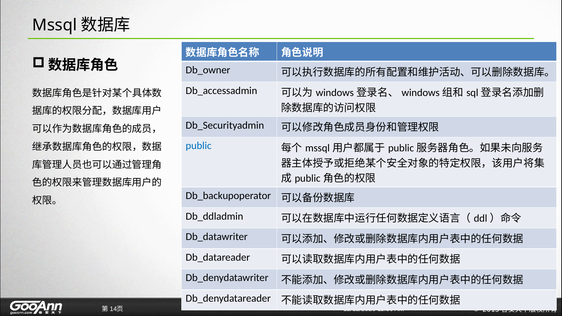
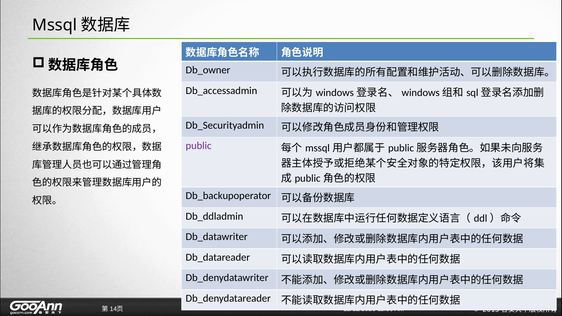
public colour: blue -> purple (199, 146)
